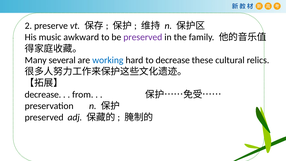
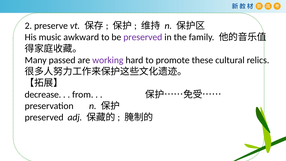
several: several -> passed (62, 60)
working colour: blue -> purple (108, 60)
to decrease: decrease -> promote (173, 60)
